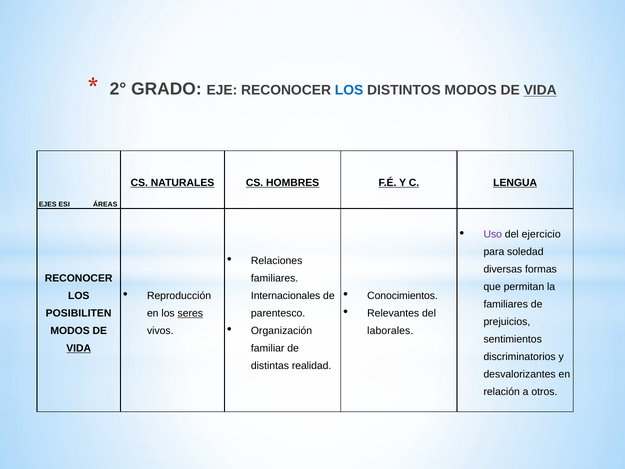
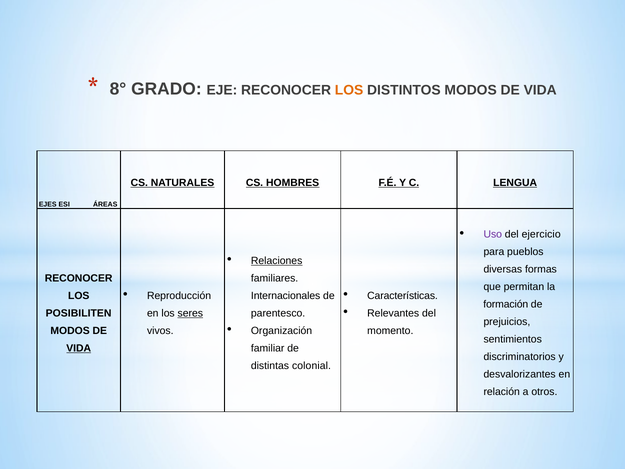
2°: 2° -> 8° (118, 89)
LOS colour: blue -> orange (349, 90)
VIDA underline: present -> none (540, 90)
soledad: soledad -> pueblos (525, 252)
Relaciones underline: none -> present (277, 261)
Conocimientos: Conocimientos -> Características (403, 296)
familiares: familiares -> formación (506, 304)
laborales: laborales -> momento (390, 331)
realidad: realidad -> colonial (312, 366)
